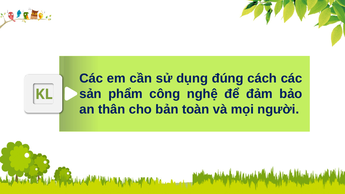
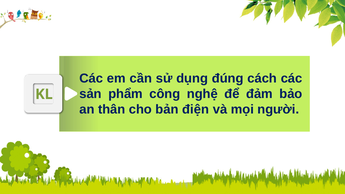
toàn: toàn -> điện (196, 110)
